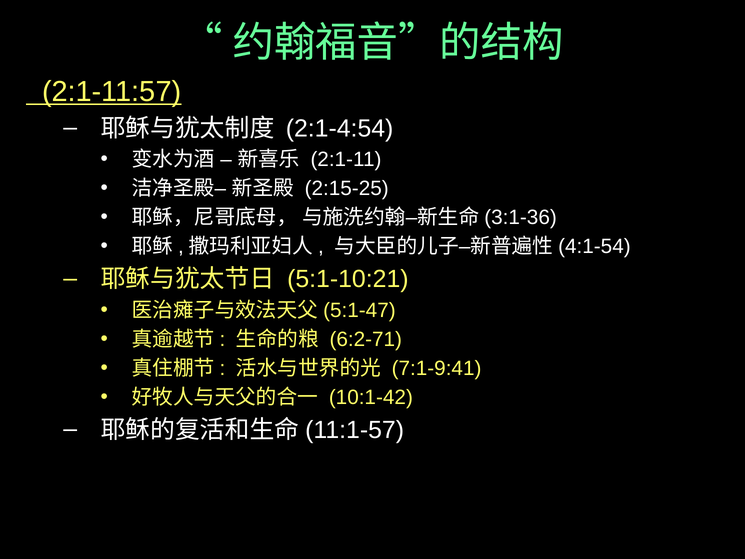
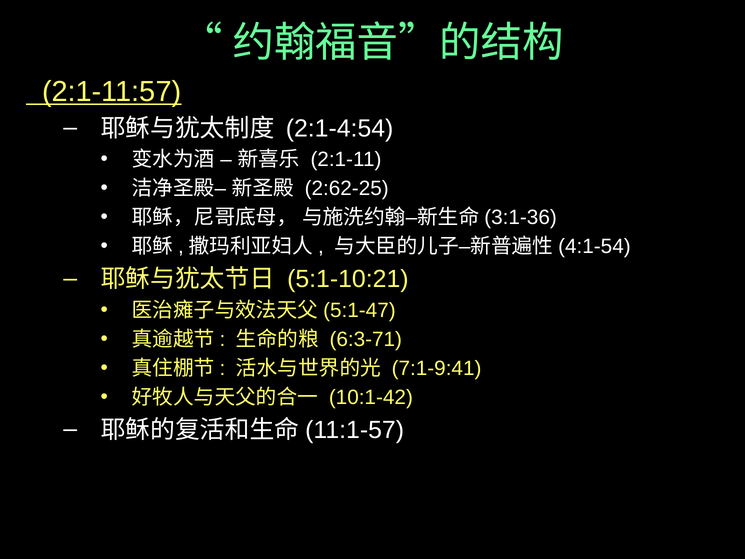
2:15-25: 2:15-25 -> 2:62-25 (347, 189)
6:2-71: 6:2-71 -> 6:3-71 (366, 339)
